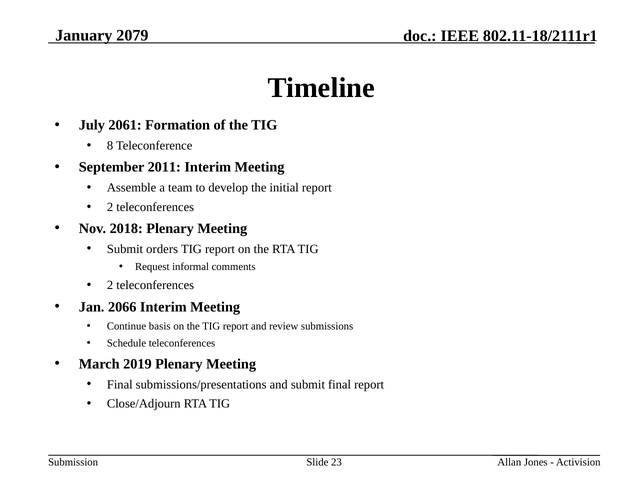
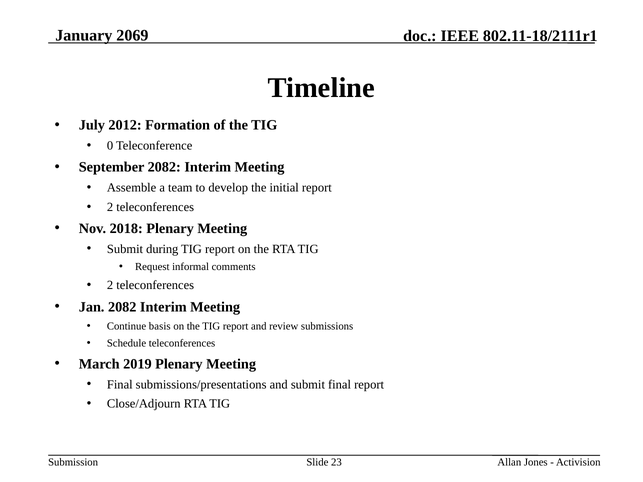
2079: 2079 -> 2069 (132, 35)
2061: 2061 -> 2012 (125, 125)
8: 8 -> 0 (110, 146)
September 2011: 2011 -> 2082 (164, 167)
orders: orders -> during (162, 249)
Jan 2066: 2066 -> 2082 (122, 307)
